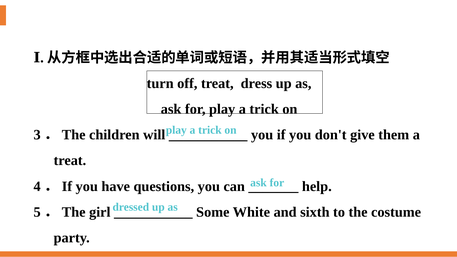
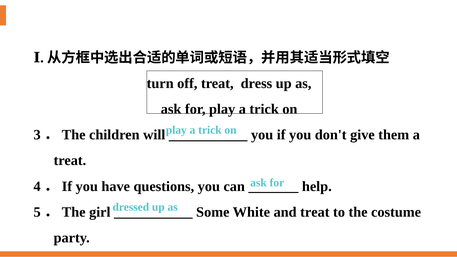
and sixth: sixth -> treat (315, 212)
